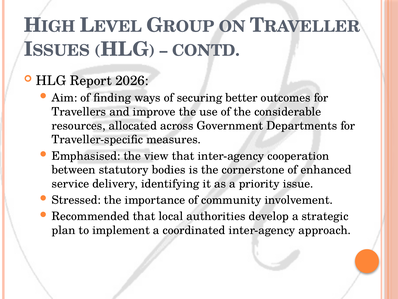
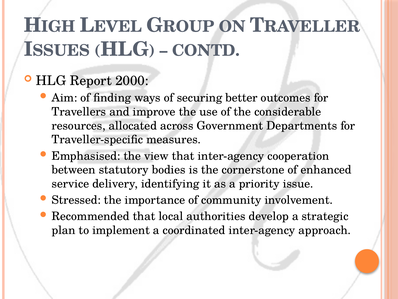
2026: 2026 -> 2000 (132, 81)
